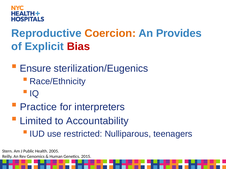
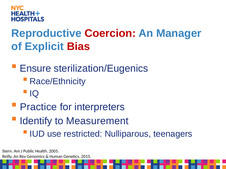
Coercion colour: orange -> red (110, 33)
Provides: Provides -> Manager (179, 33)
Limited: Limited -> Identify (36, 121)
Accountability: Accountability -> Measurement (97, 121)
